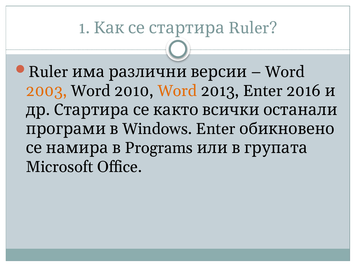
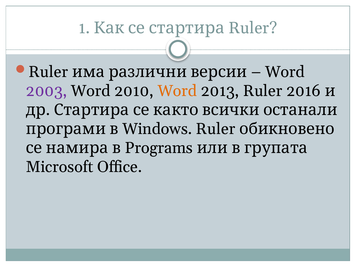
2003 colour: orange -> purple (47, 91)
2013 Enter: Enter -> Ruler (263, 91)
Enter: Enter -> Ruler (216, 129)
